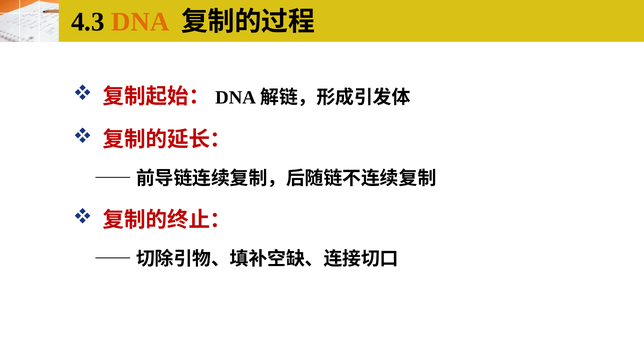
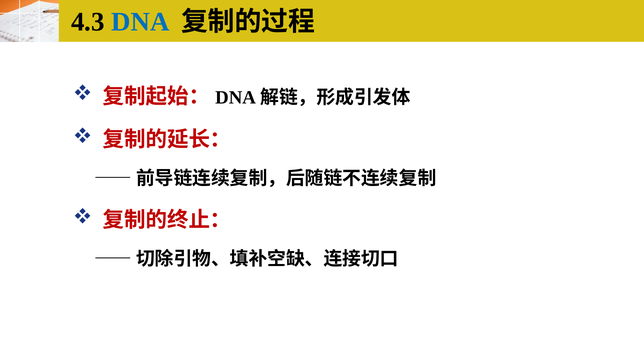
DNA colour: orange -> blue (140, 22)
